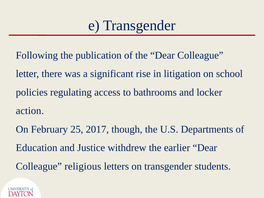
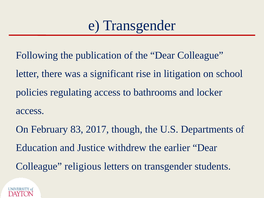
action: action -> access (30, 111)
25: 25 -> 83 (77, 129)
